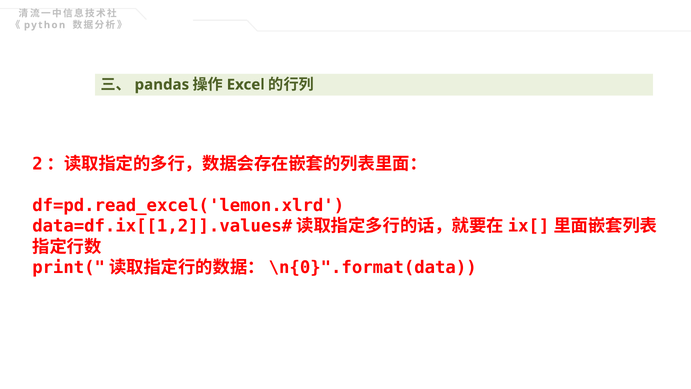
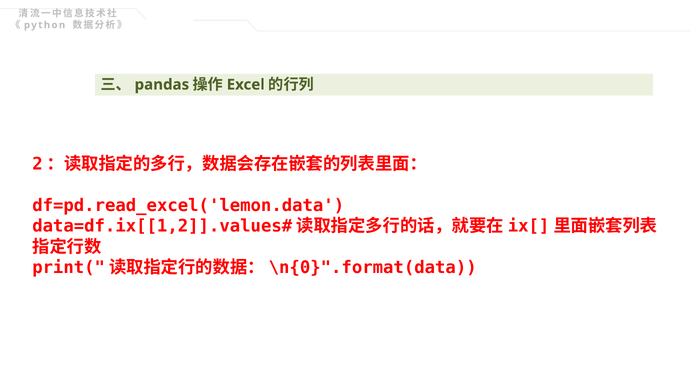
df=pd.read_excel('lemon.xlrd: df=pd.read_excel('lemon.xlrd -> df=pd.read_excel('lemon.data (188, 205)
